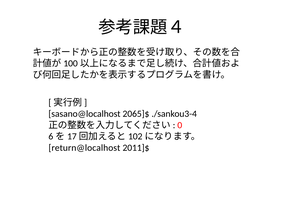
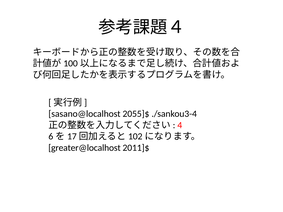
2065]$: 2065]$ -> 2055]$ (136, 114)
0: 0 -> 4 (180, 125)
return@localhost: return@localhost -> greater@localhost (84, 148)
